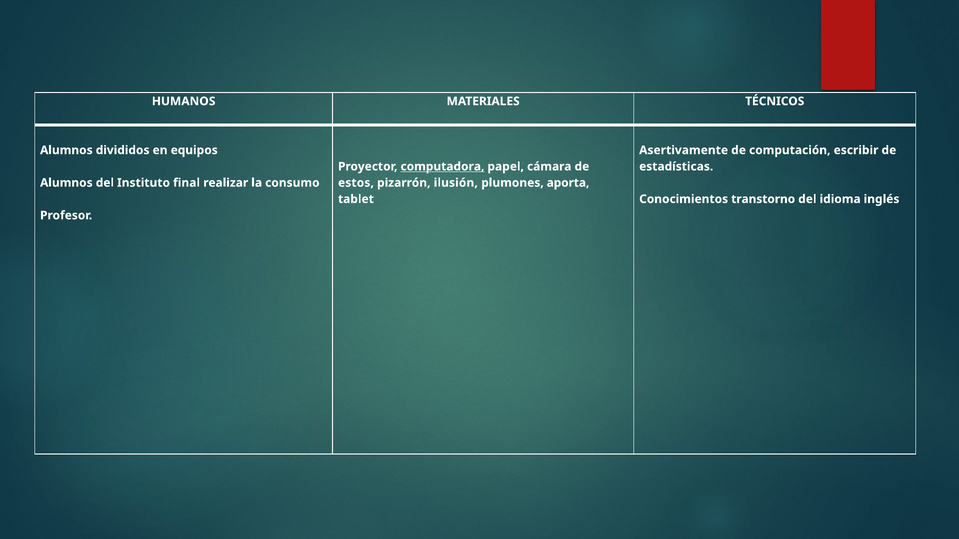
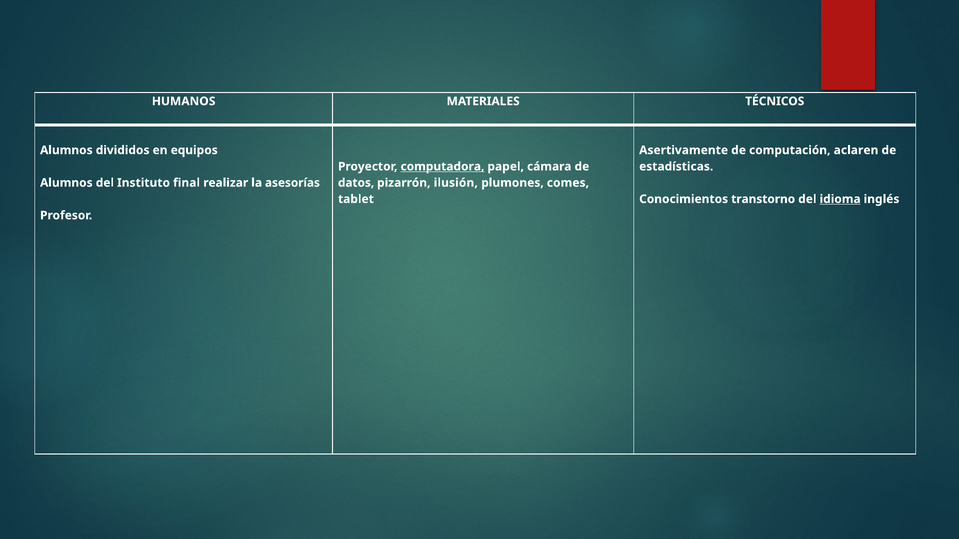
escribir: escribir -> aclaren (856, 150)
consumo: consumo -> asesorías (292, 183)
estos: estos -> datos (356, 183)
aporta: aporta -> comes (568, 183)
idioma underline: none -> present (840, 199)
